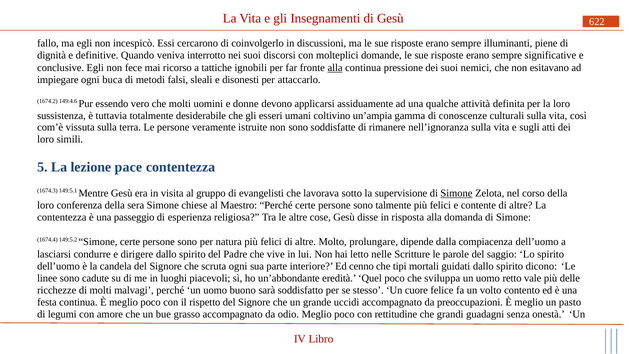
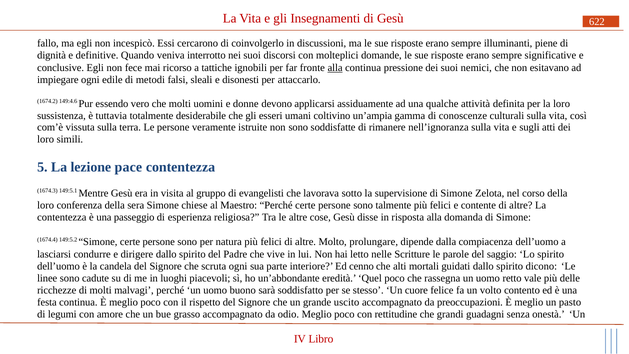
buca: buca -> edile (112, 80)
Simone underline: present -> none (456, 193)
tipi: tipi -> alti (400, 266)
sviluppa: sviluppa -> rassegna (442, 278)
uccidi: uccidi -> uscito (347, 302)
